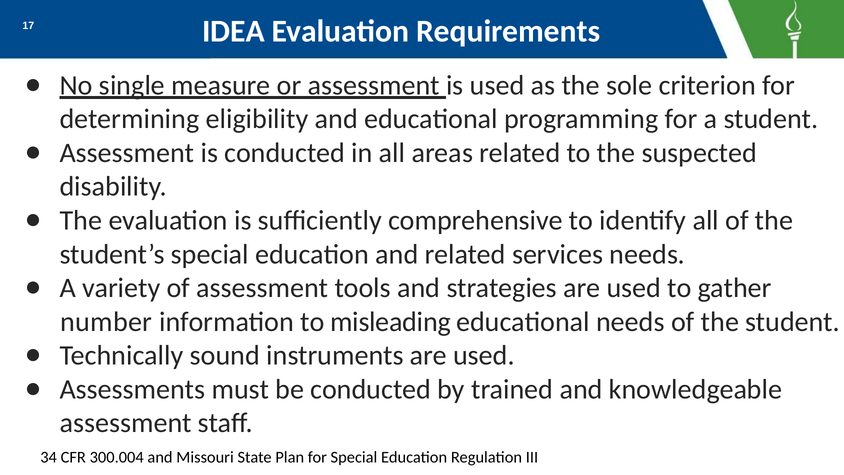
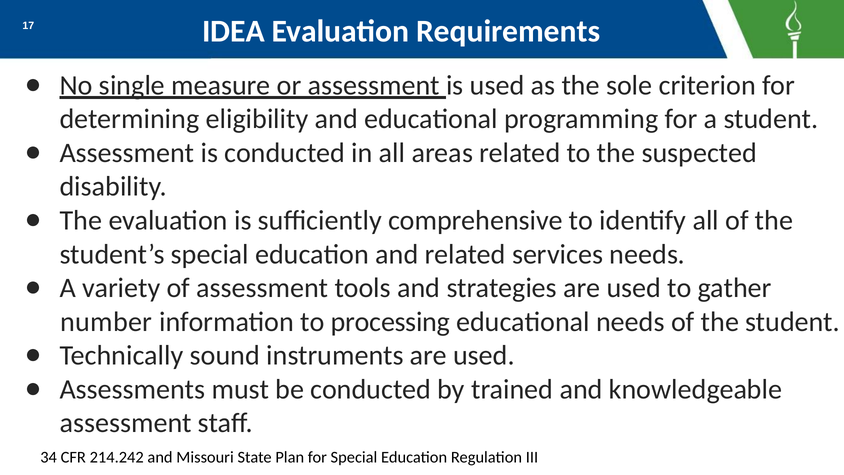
misleading: misleading -> processing (390, 322)
300.004: 300.004 -> 214.242 (117, 457)
